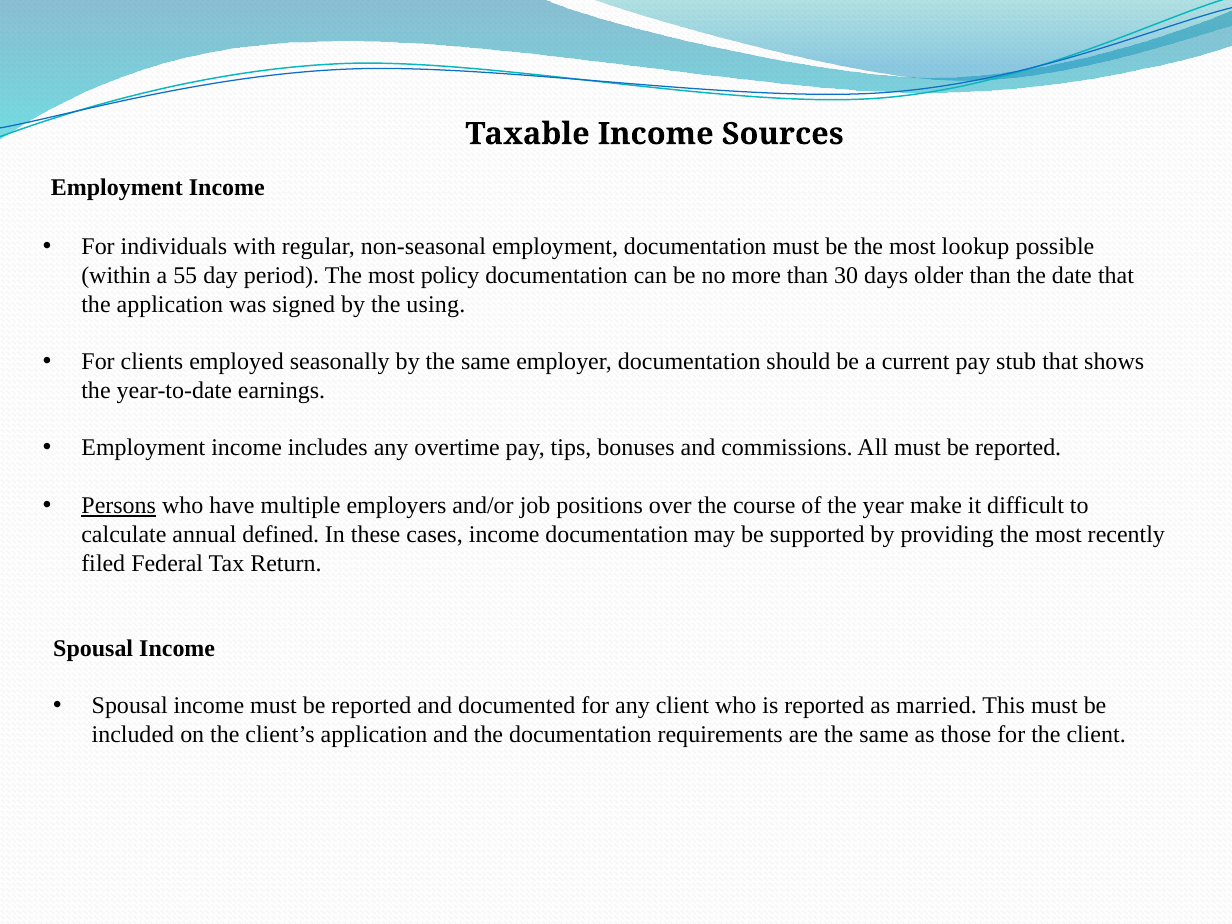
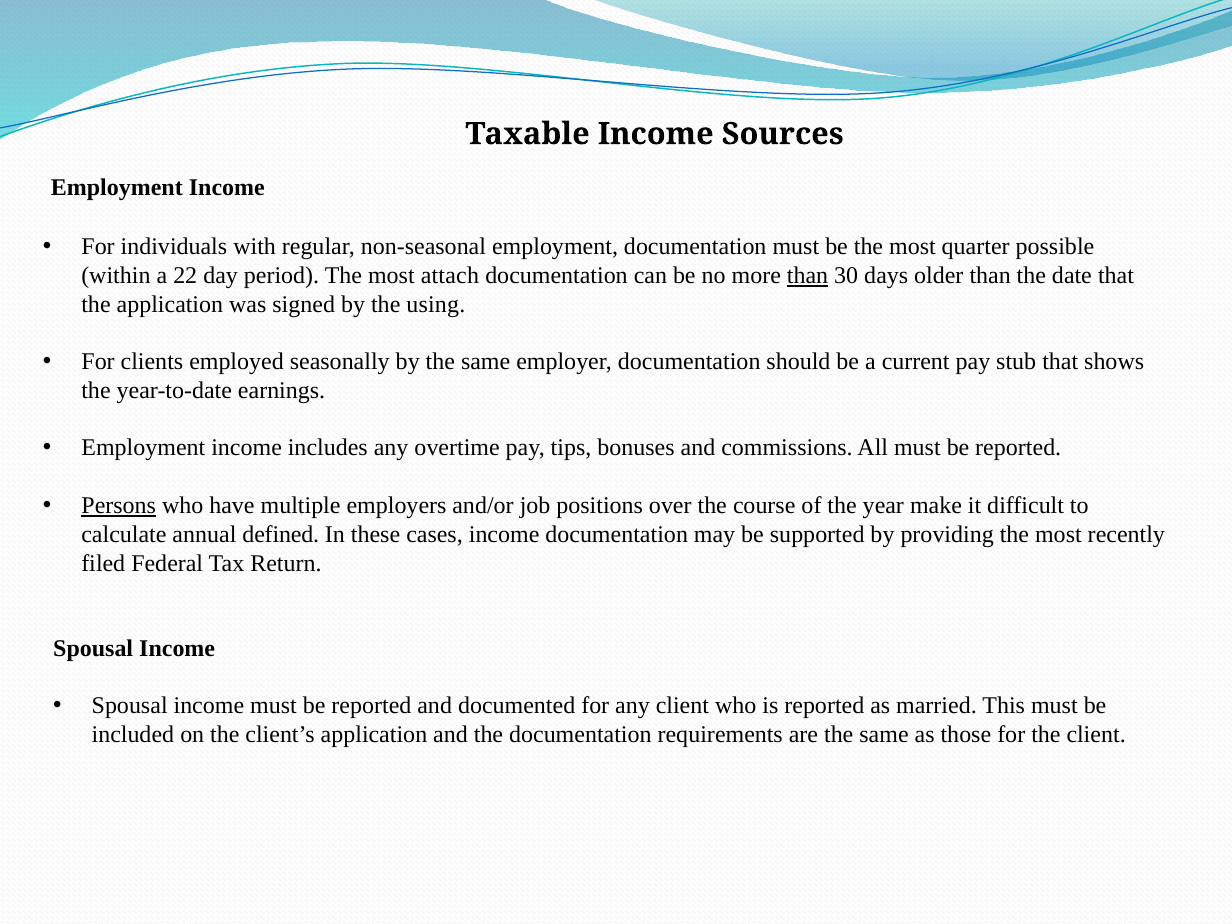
lookup: lookup -> quarter (976, 247)
55: 55 -> 22 (185, 276)
policy: policy -> attach (450, 276)
than underline: none -> present (808, 276)
